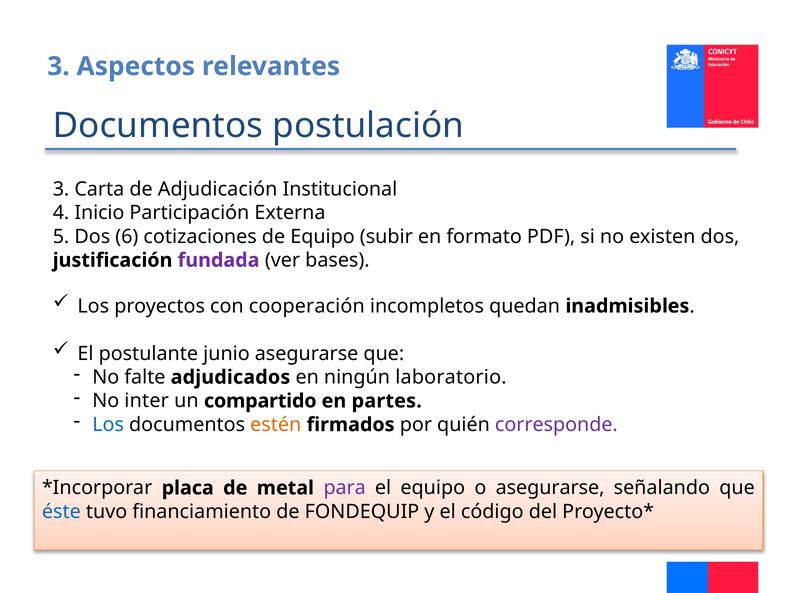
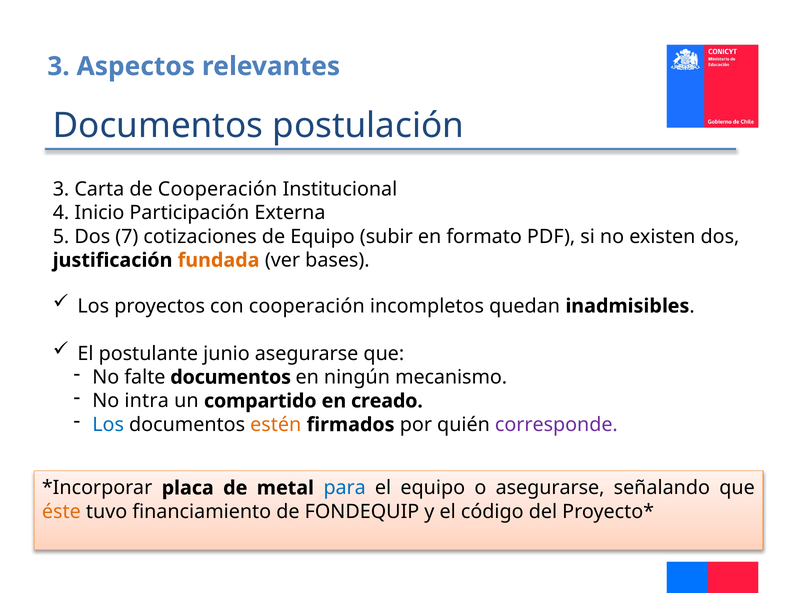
de Adjudicación: Adjudicación -> Cooperación (218, 189)
6: 6 -> 7 (127, 236)
fundada colour: purple -> orange (219, 260)
falte adjudicados: adjudicados -> documentos (231, 377)
laboratorio: laboratorio -> mecanismo (451, 377)
inter: inter -> intra (147, 401)
partes: partes -> creado (387, 401)
para colour: purple -> blue (345, 488)
éste colour: blue -> orange (61, 511)
